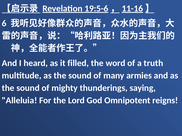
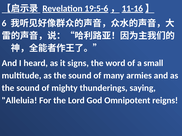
filled: filled -> signs (78, 63)
truth: truth -> small (154, 63)
